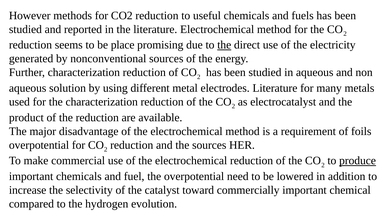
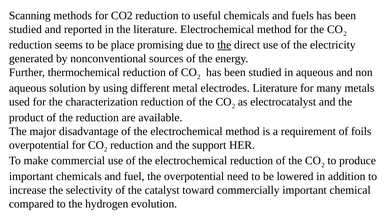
However: However -> Scanning (30, 15)
Further characterization: characterization -> thermochemical (84, 72)
the sources: sources -> support (209, 145)
produce underline: present -> none (358, 160)
